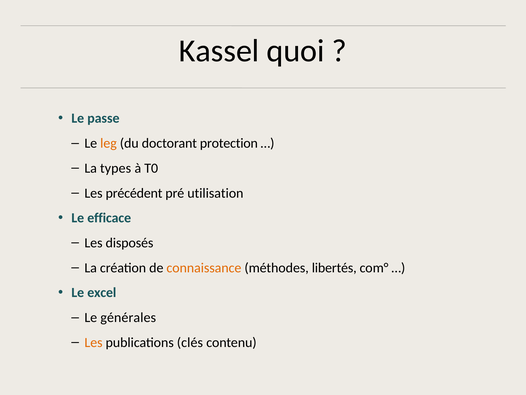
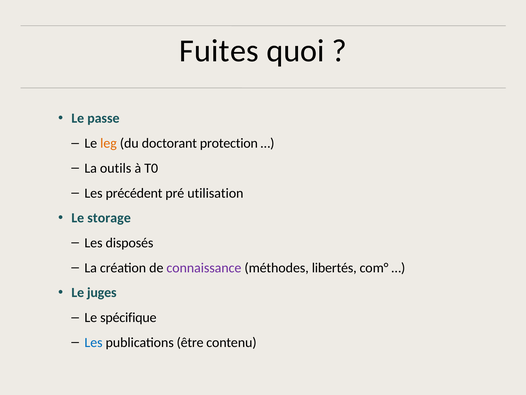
Kassel: Kassel -> Fuites (219, 51)
types: types -> outils (116, 168)
efficace: efficace -> storage (109, 218)
connaissance colour: orange -> purple (204, 267)
excel: excel -> juges (102, 292)
générales: générales -> spécifique (128, 317)
Les colour: orange -> blue (94, 342)
clés: clés -> être (190, 342)
